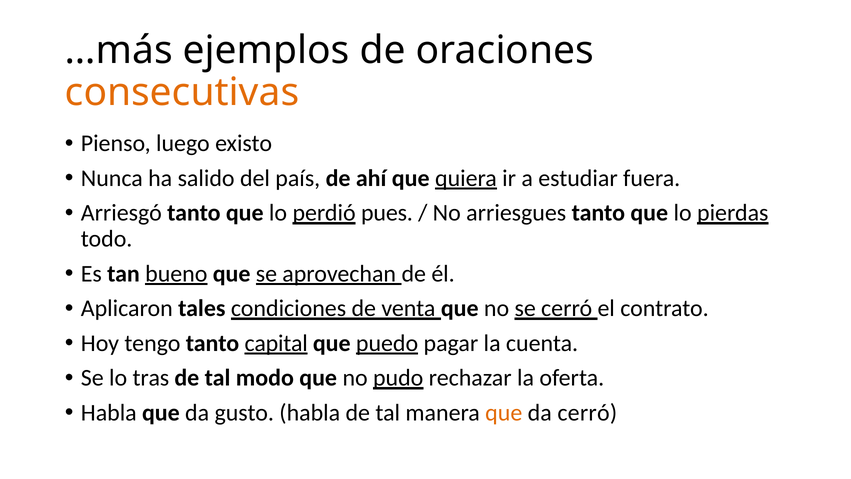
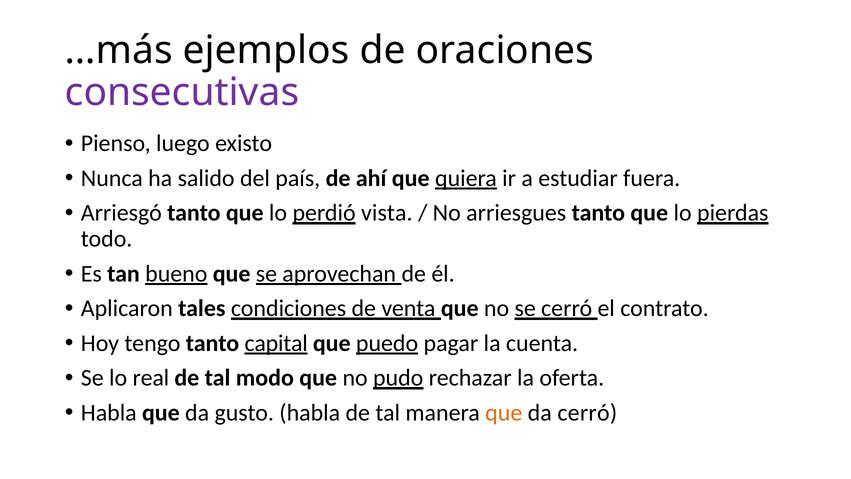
consecutivas colour: orange -> purple (182, 93)
pues: pues -> vista (387, 213)
tras: tras -> real (151, 378)
